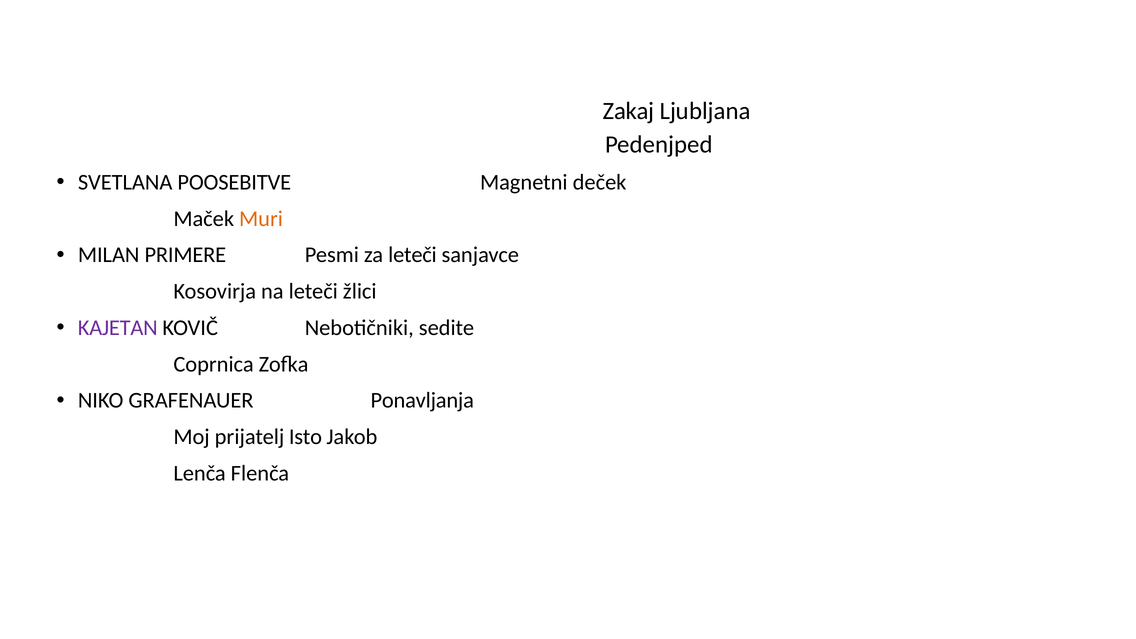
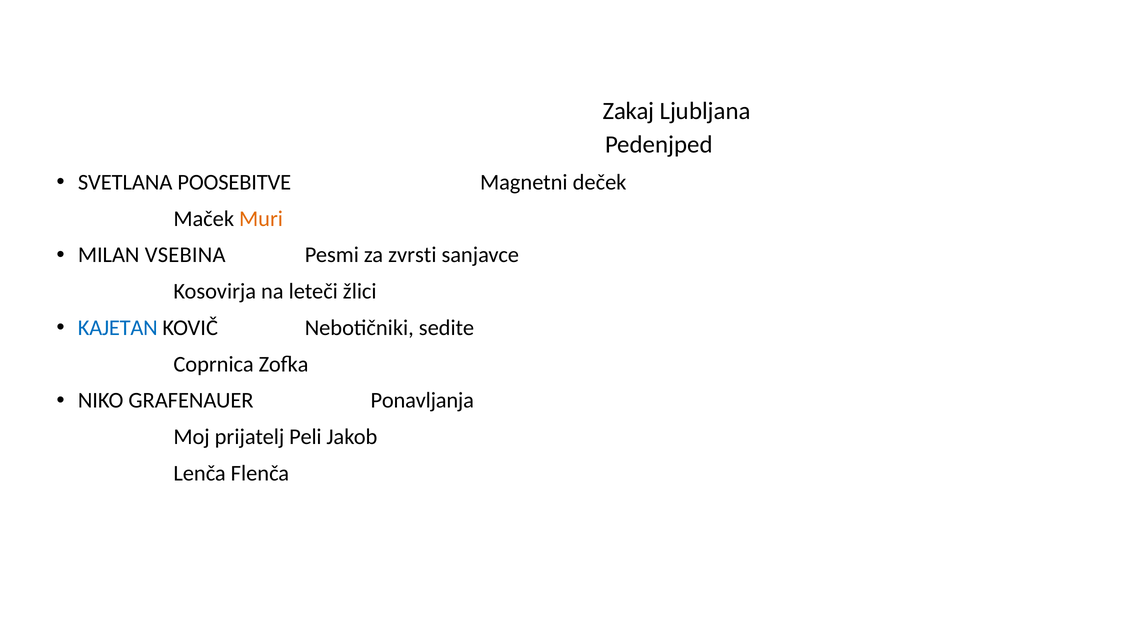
PRIMERE: PRIMERE -> VSEBINA (185, 255)
za leteči: leteči -> zvrsti (412, 255)
KAJETAN colour: purple -> blue (118, 328)
Isto: Isto -> Peli (305, 437)
